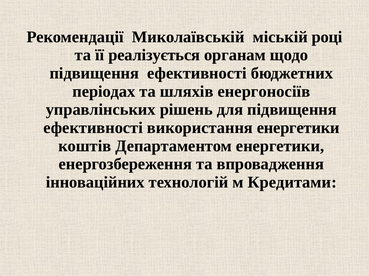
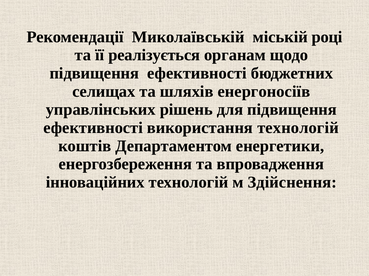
періодах: періодах -> селищах (104, 92)
використання енергетики: енергетики -> технологій (298, 128)
Кредитами: Кредитами -> Здійснення (292, 183)
